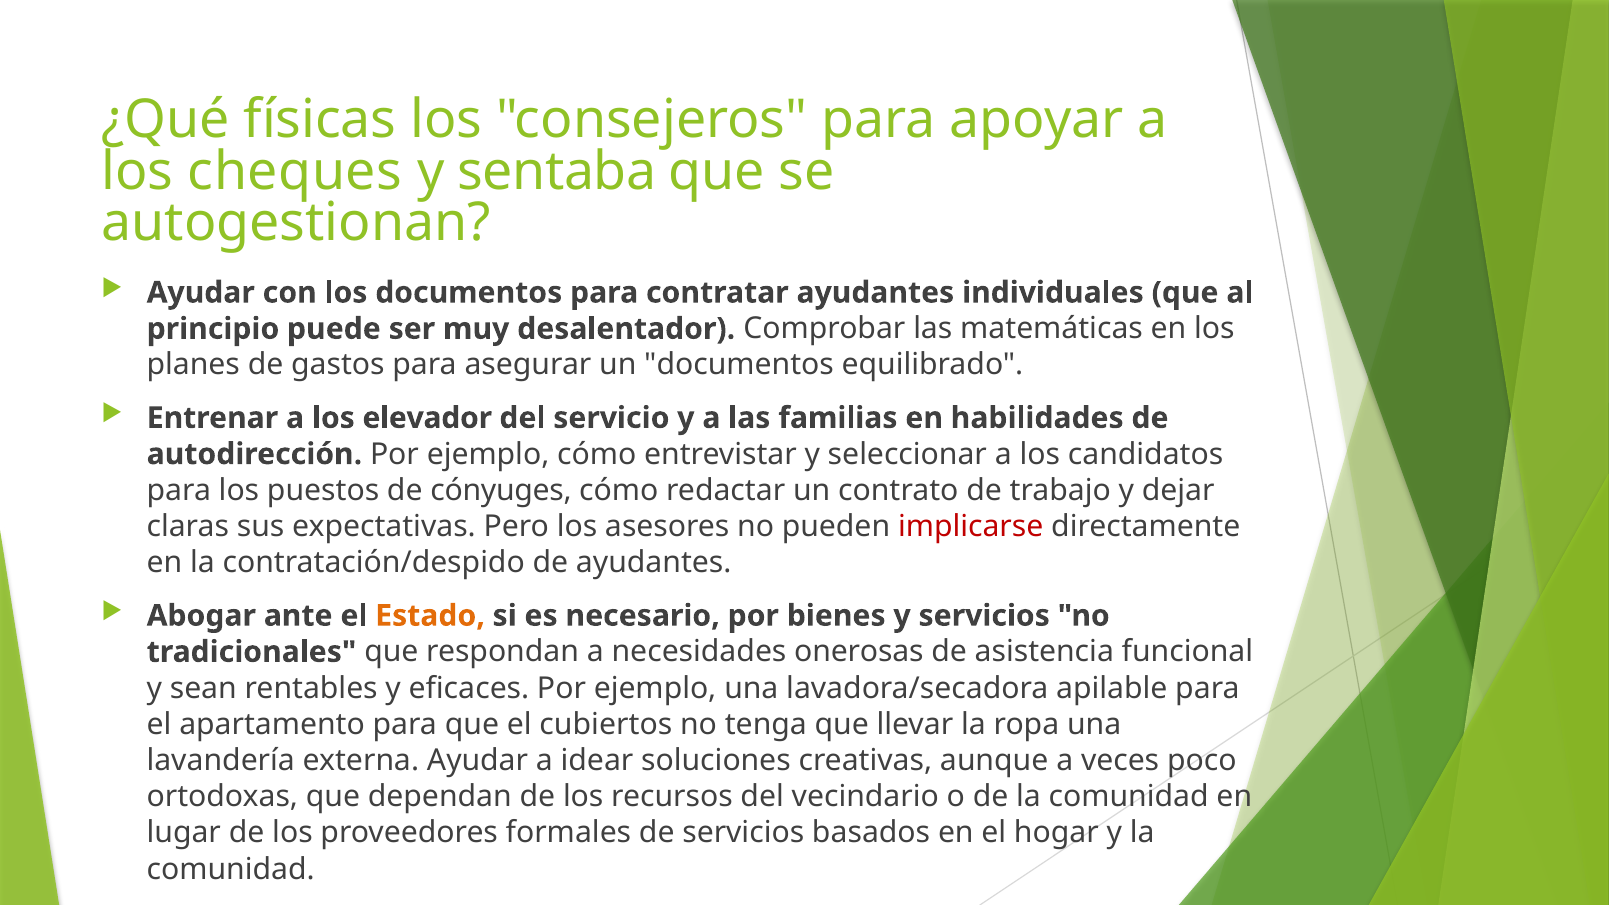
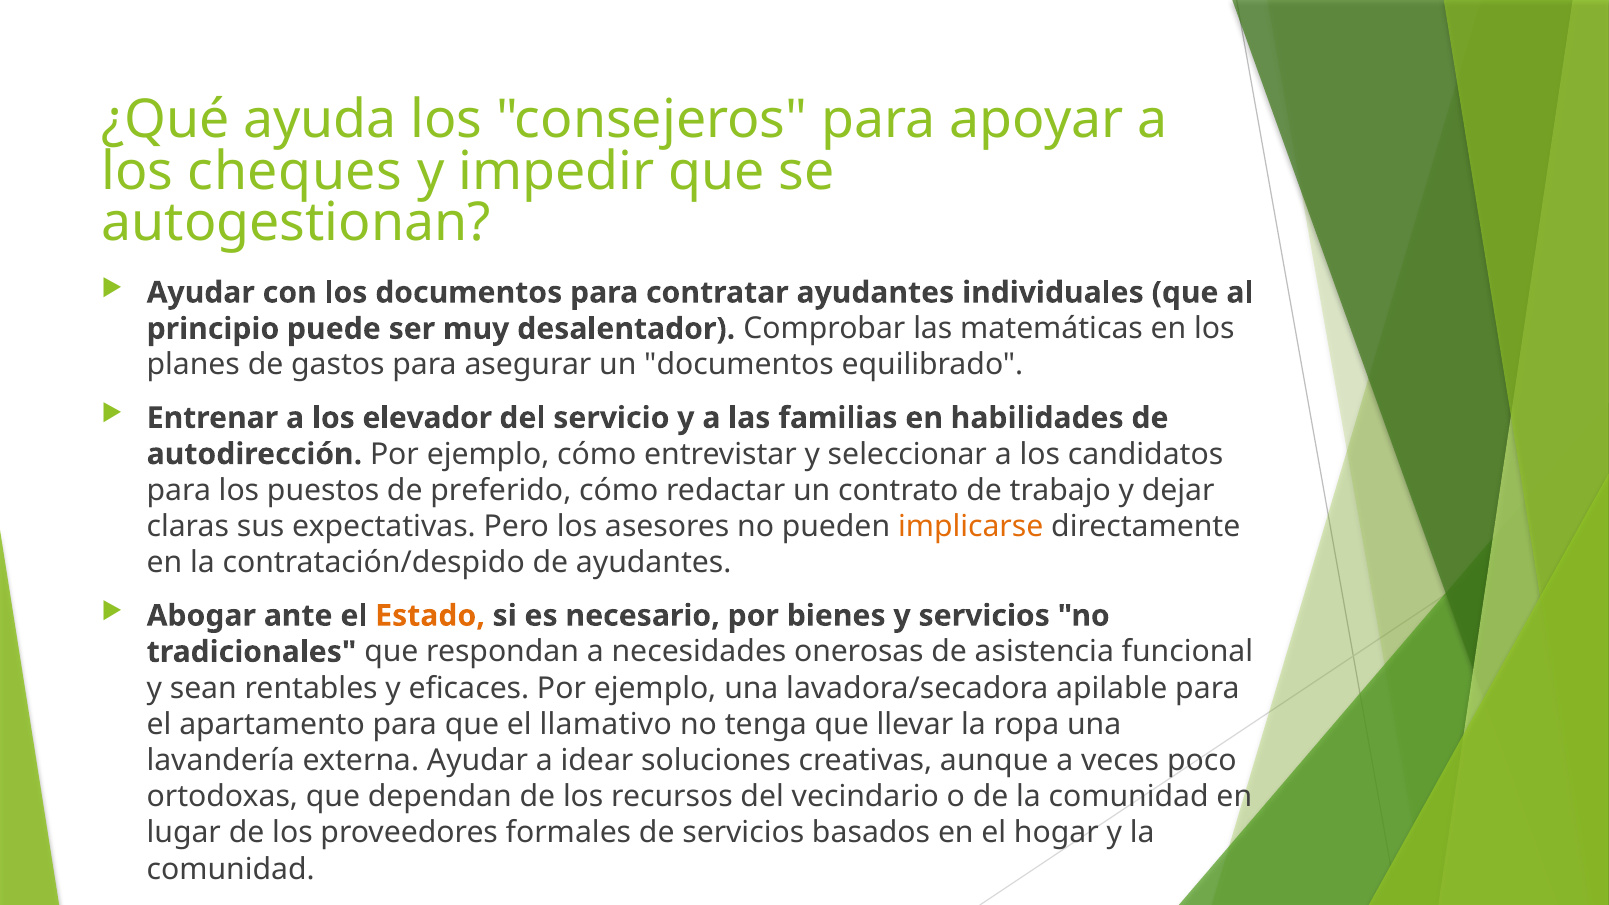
físicas: físicas -> ayuda (320, 120)
sentaba: sentaba -> impedir (557, 172)
cónyuges: cónyuges -> preferido (501, 490)
implicarse colour: red -> orange (971, 527)
cubiertos: cubiertos -> llamativo (606, 724)
